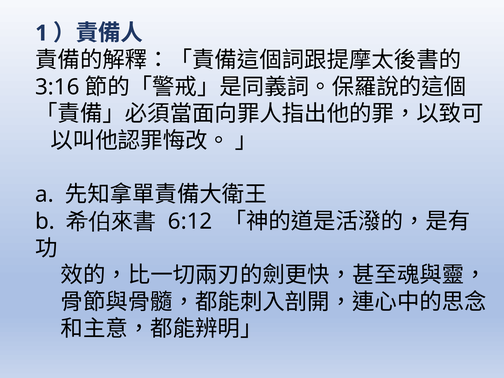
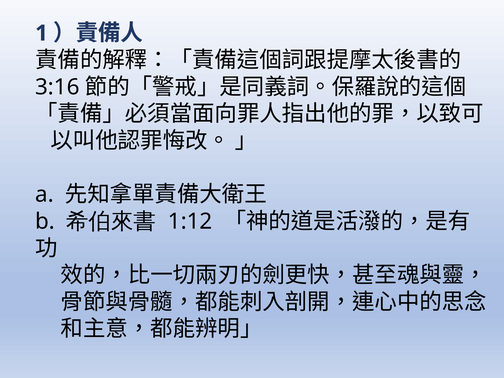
6:12: 6:12 -> 1:12 (190, 221)
